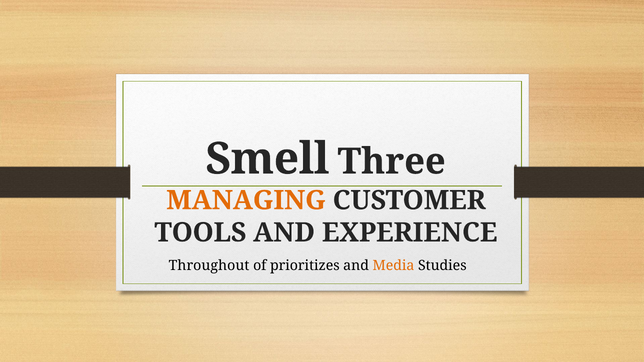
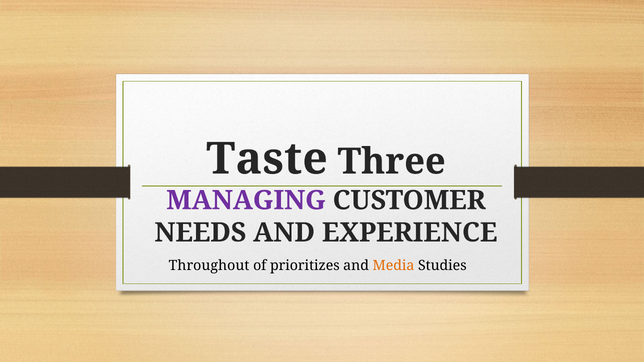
Smell: Smell -> Taste (267, 159)
MANAGING colour: orange -> purple (246, 201)
TOOLS: TOOLS -> NEEDS (200, 233)
